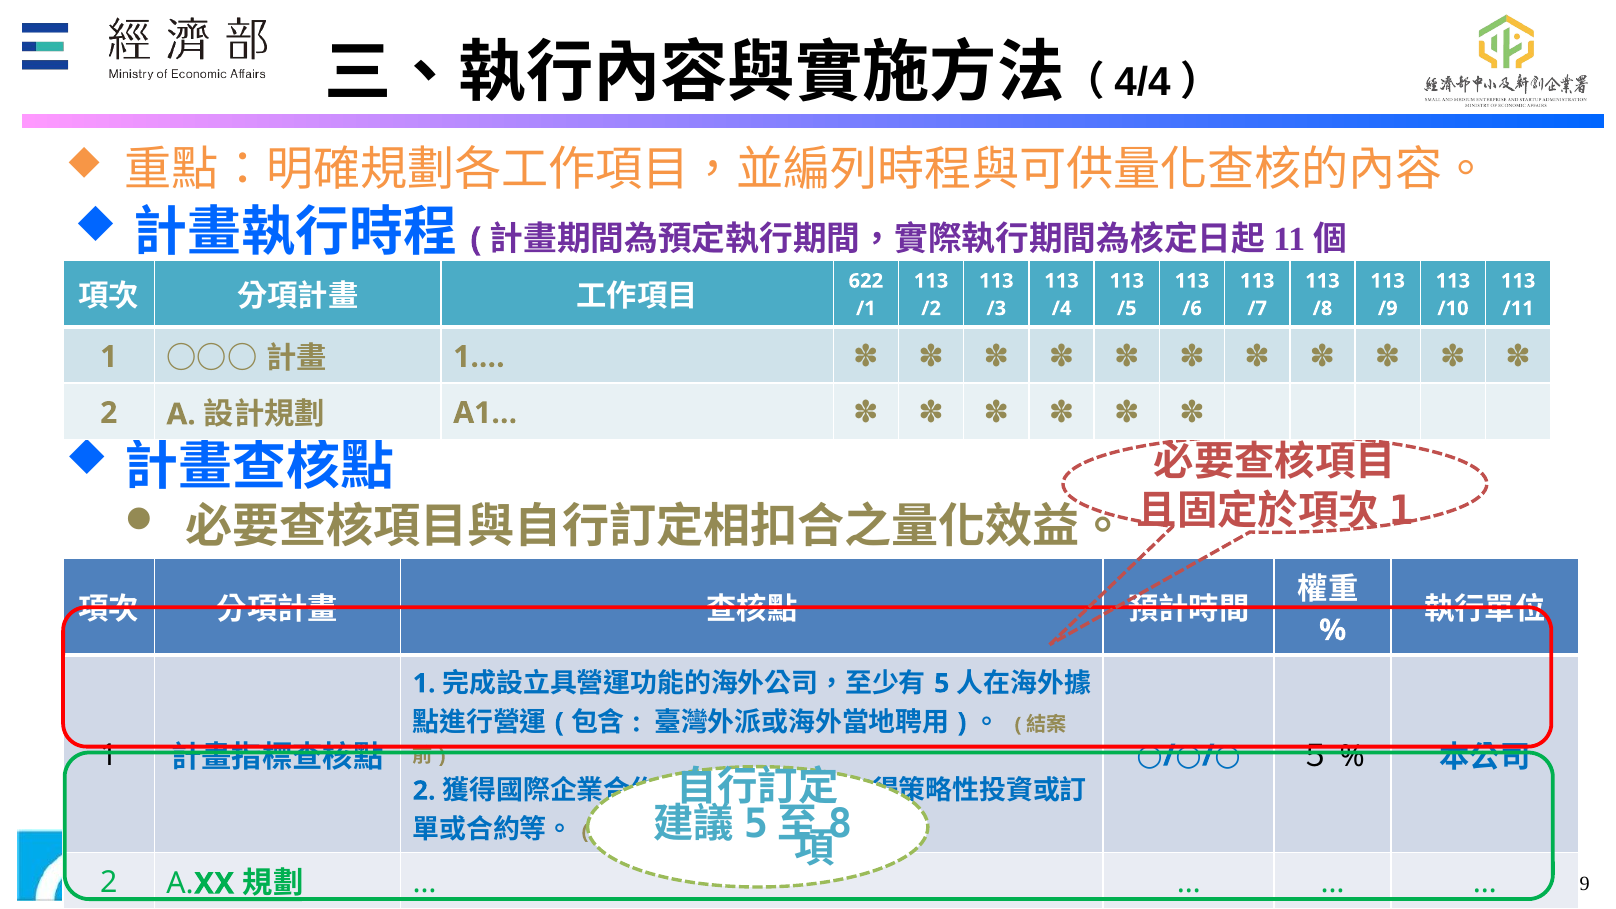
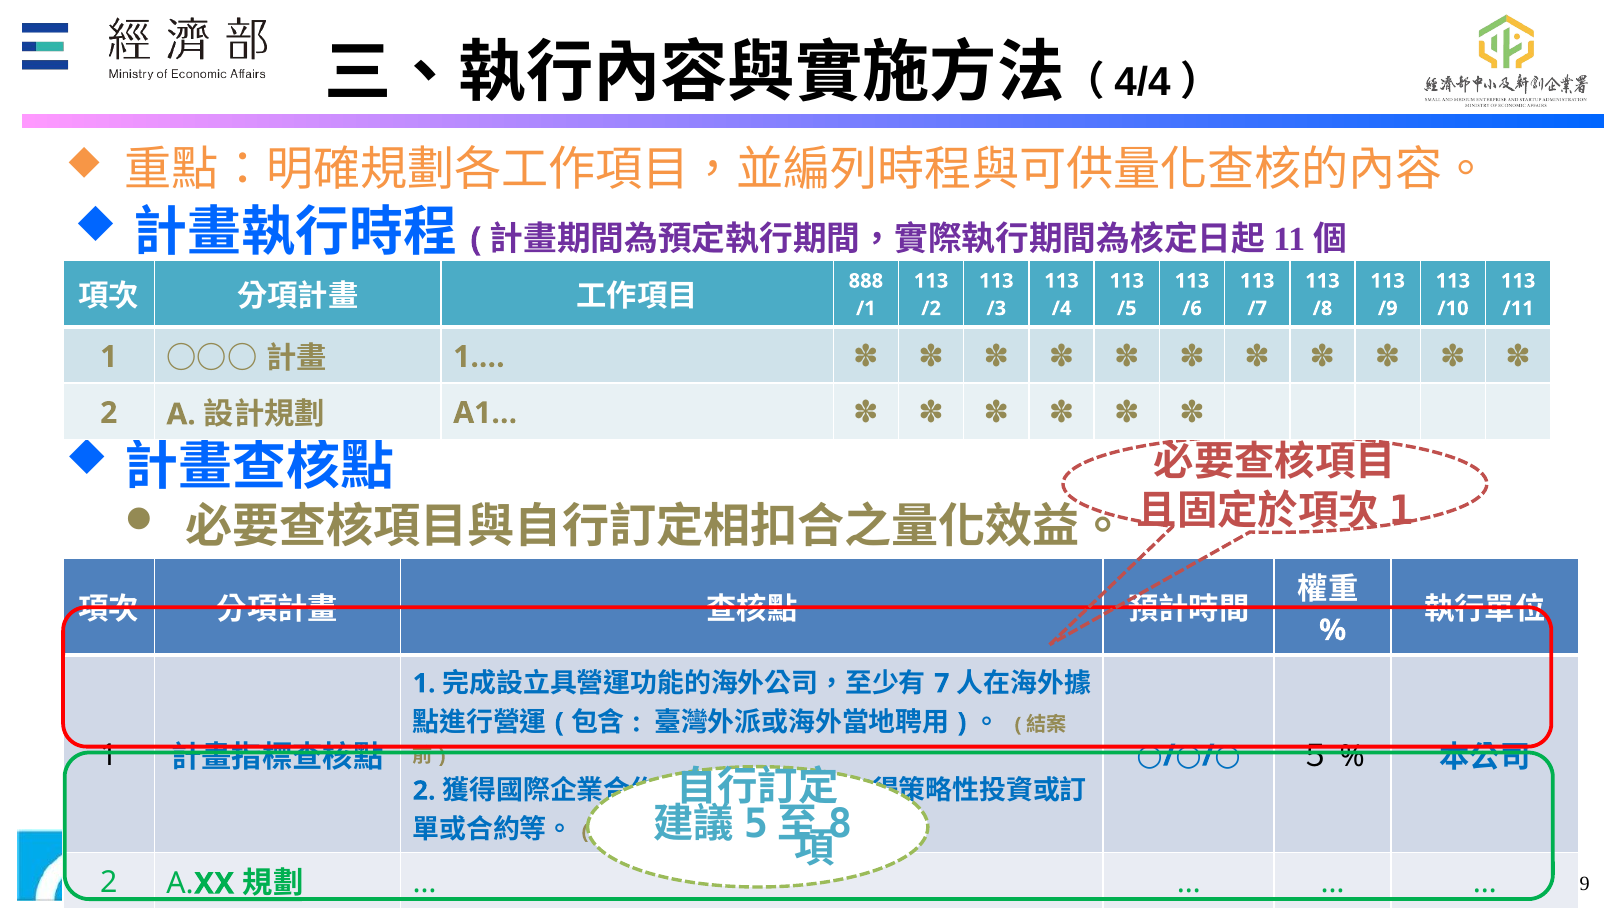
622: 622 -> 888 (866, 281)
5: 5 -> 7 (942, 683)
